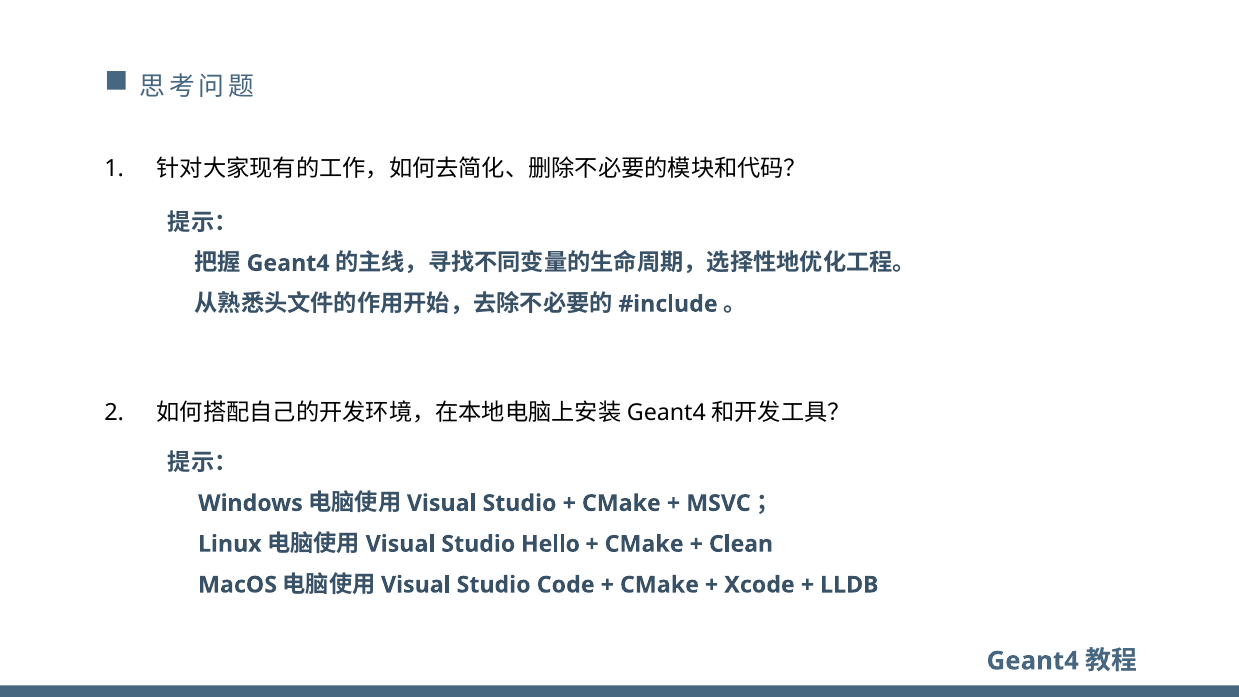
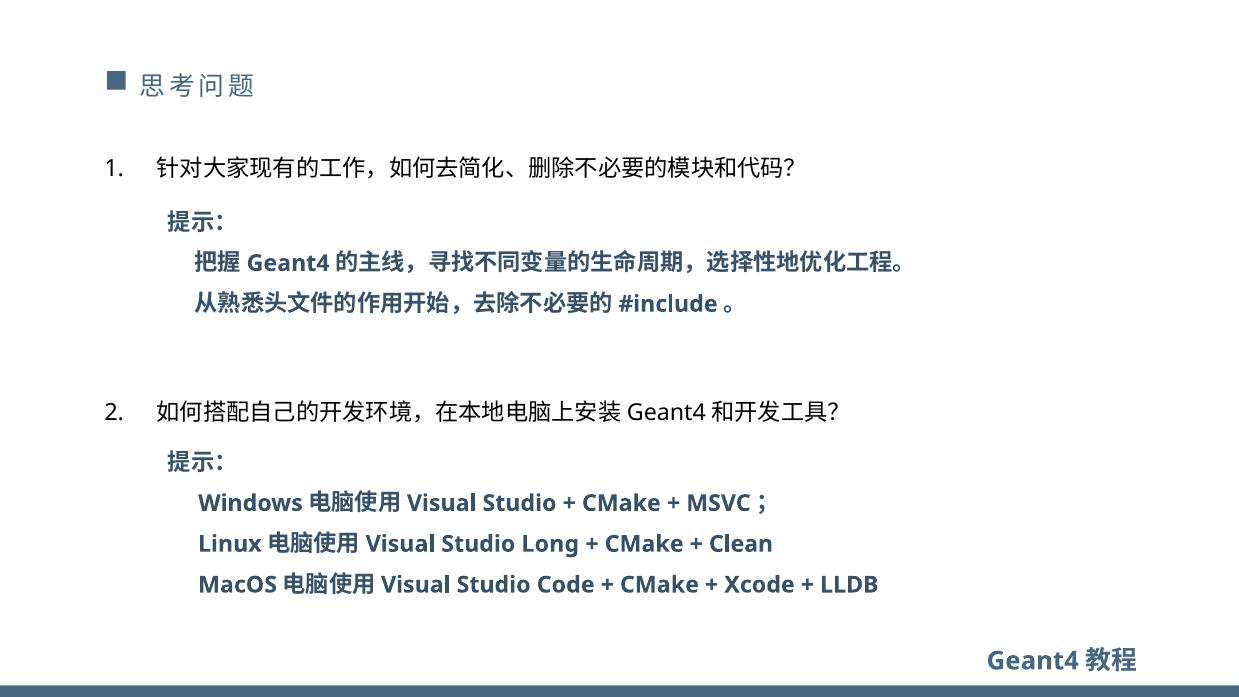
Hello: Hello -> Long (550, 544)
